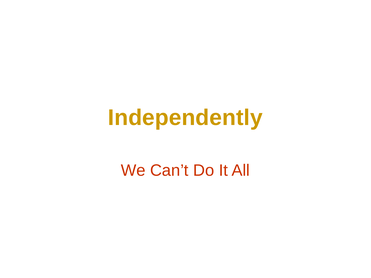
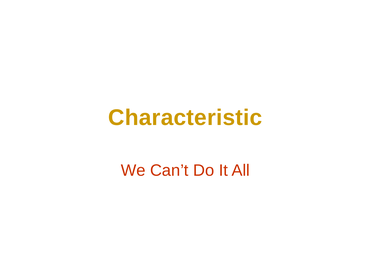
Independently: Independently -> Characteristic (185, 118)
